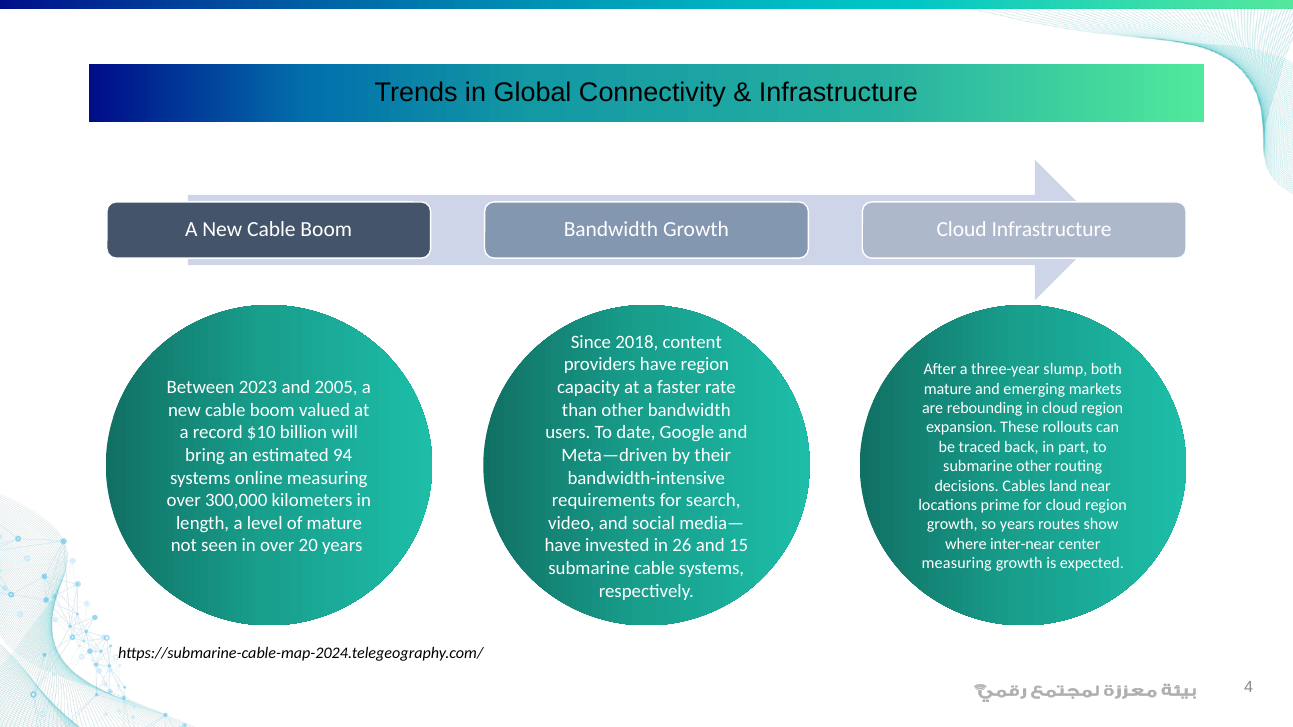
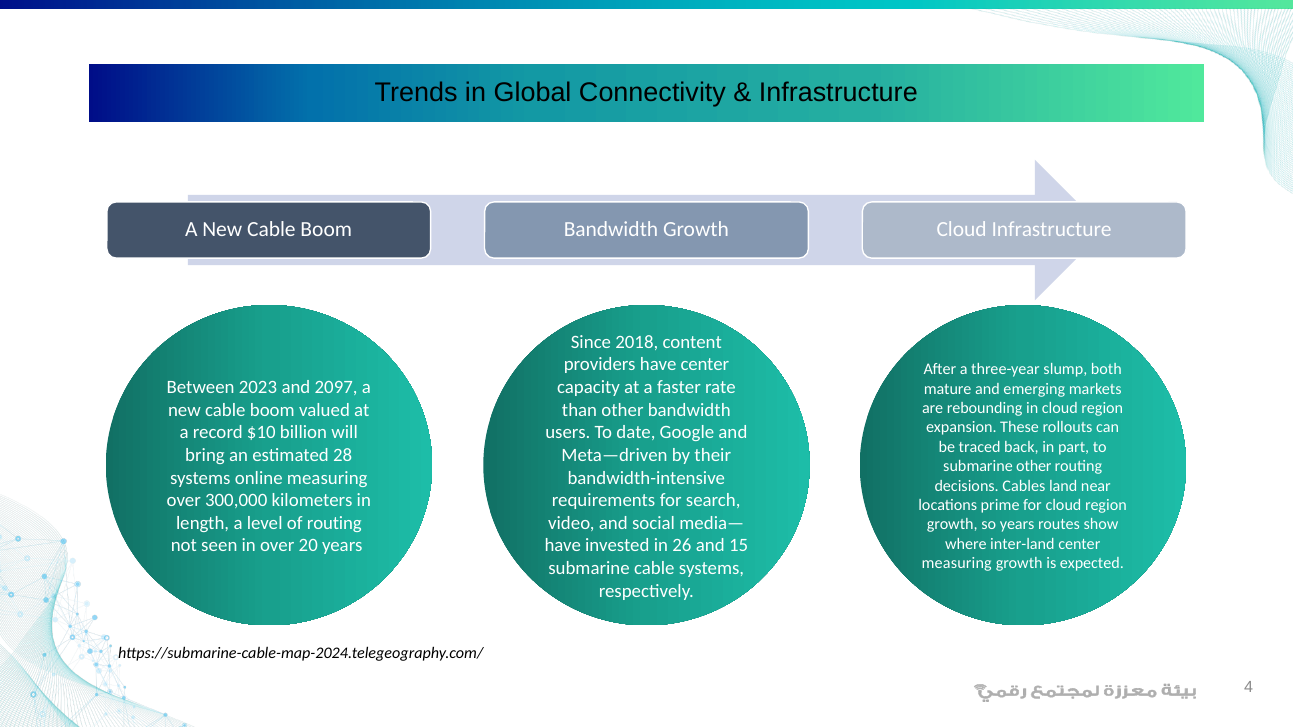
have region: region -> center (705, 365)
2005: 2005 -> 2097 (336, 387)
94: 94 -> 28 (343, 455)
of mature: mature -> routing (334, 523)
inter-near: inter-near -> inter-land (1022, 544)
